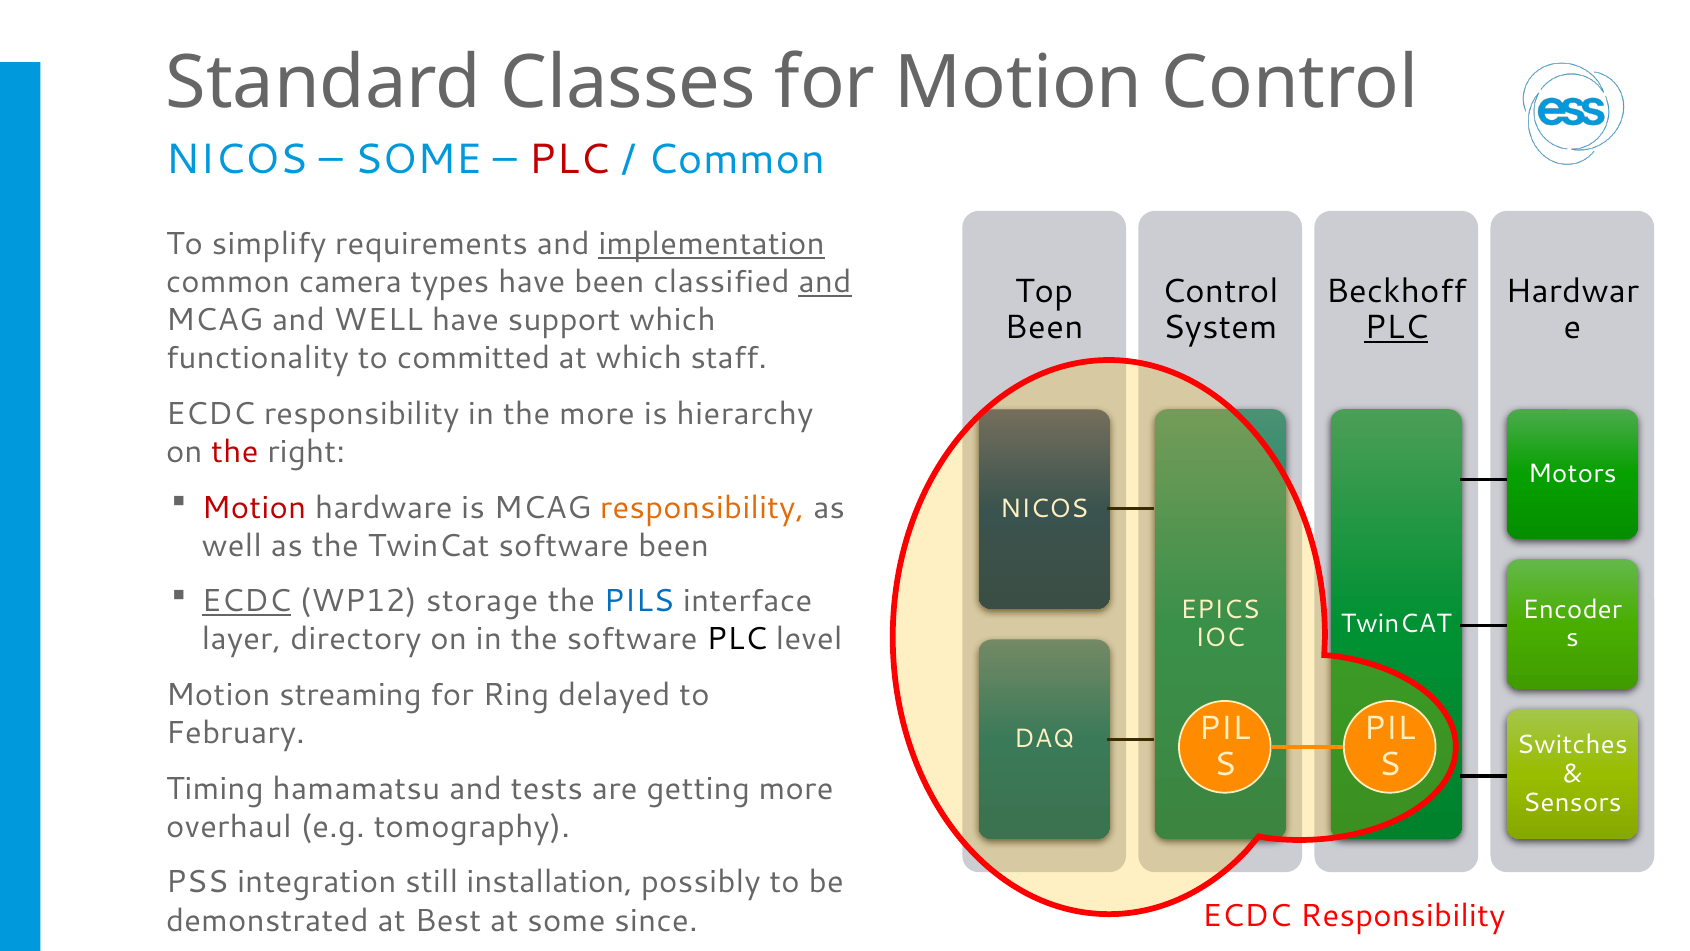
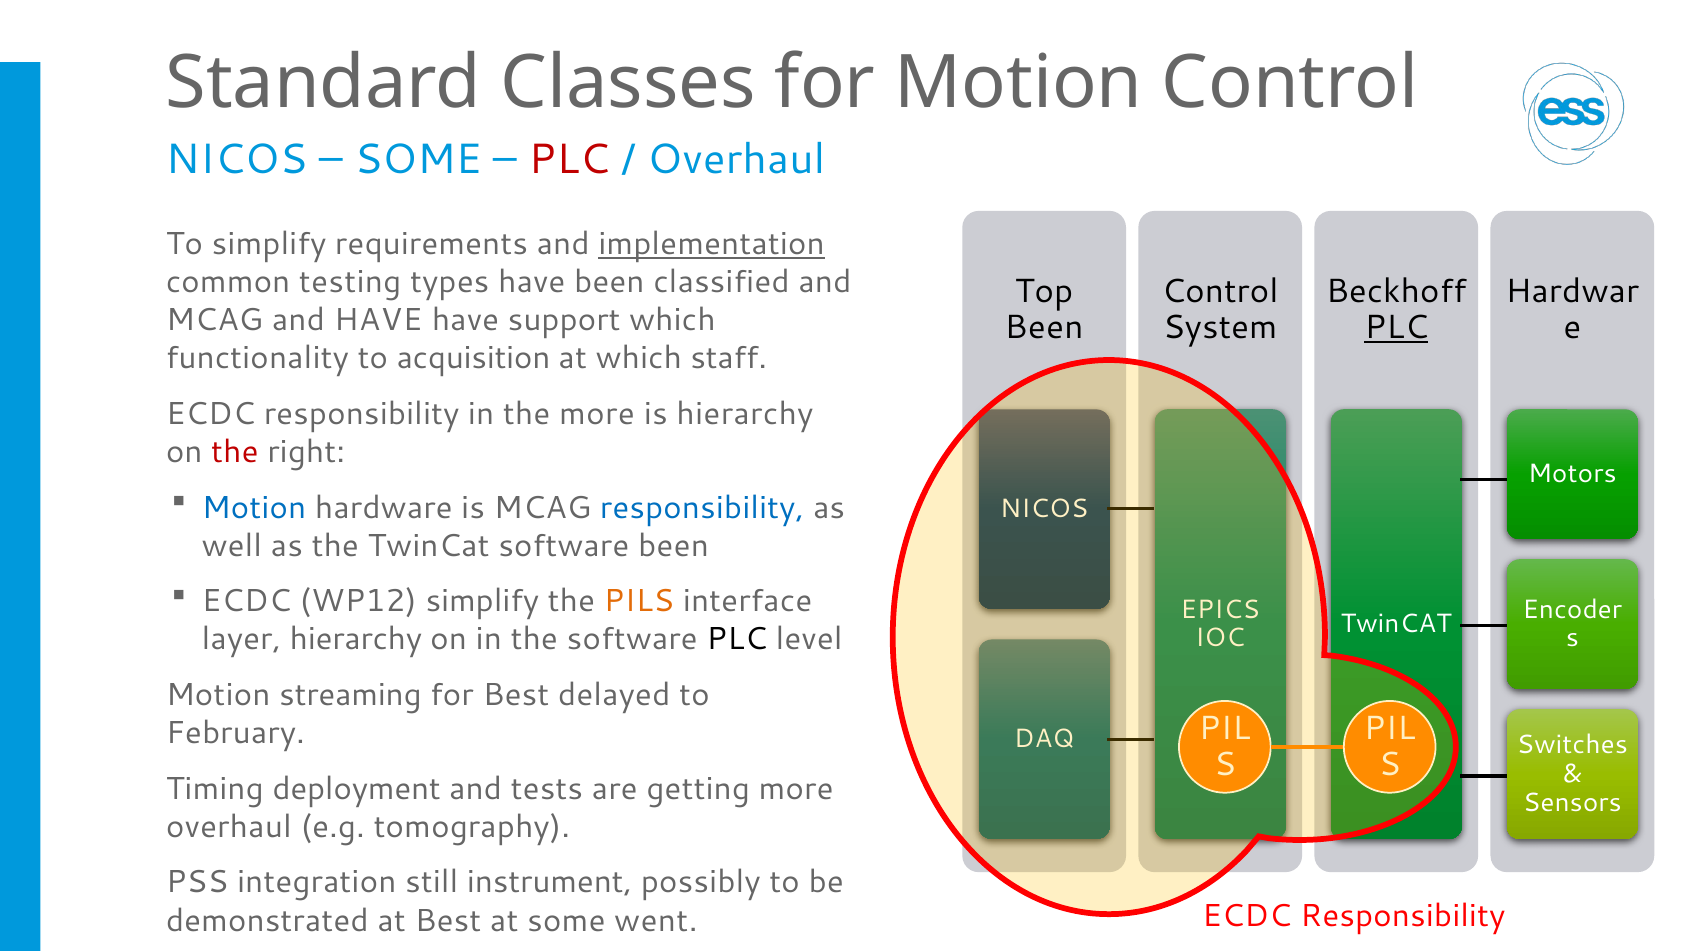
Common: Common -> Overhaul (736, 160)
camera: camera -> testing (350, 282)
and underline: present -> none (825, 282)
and WELL: WELL -> HAVE (378, 320)
committed: committed -> acquisition (474, 358)
Motion colour: red -> blue (254, 508)
responsibility colour: orange -> blue (702, 508)
ECDC underline: present -> none (246, 601)
WP12 storage: storage -> simplify (482, 601)
PILS colour: blue -> orange (639, 601)
layer directory: directory -> hierarchy (356, 639)
for Ring: Ring -> Best (516, 695)
hamamatsu: hamamatsu -> deployment (357, 789)
installation: installation -> instrument (550, 882)
since: since -> went (656, 920)
